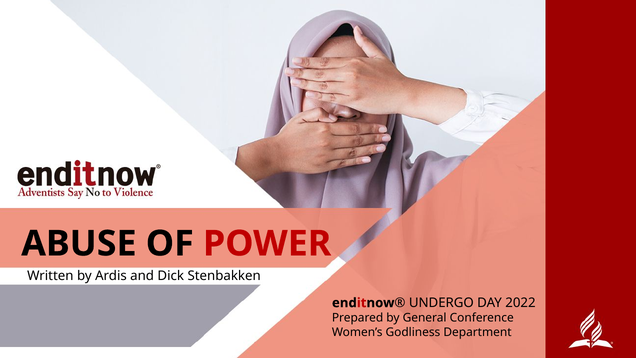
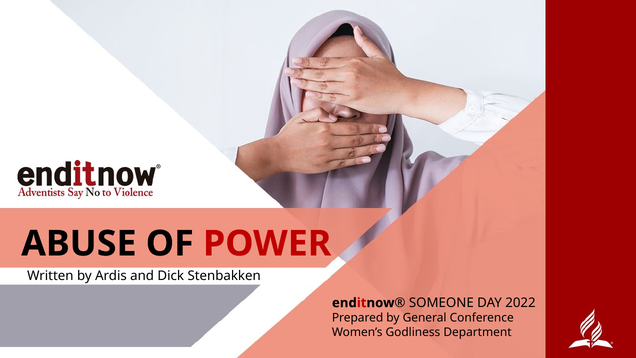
UNDERGO: UNDERGO -> SOMEONE (441, 303)
